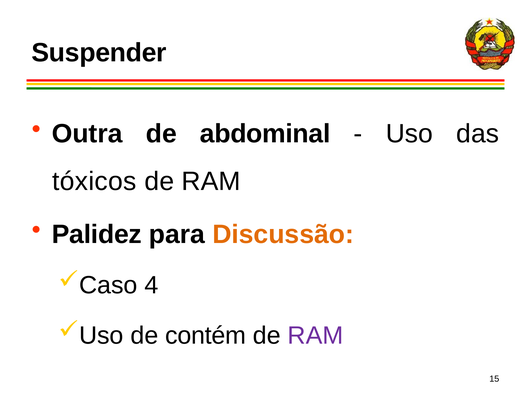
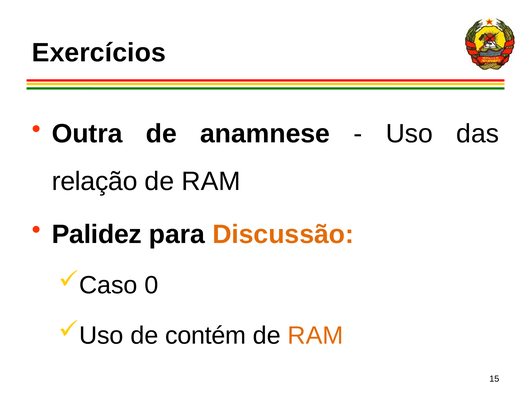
Suspender: Suspender -> Exercícios (99, 53)
abdominal: abdominal -> anamnese (265, 134)
tóxicos: tóxicos -> relação (95, 182)
4: 4 -> 0 (151, 286)
RAM colour: purple -> orange (315, 336)
